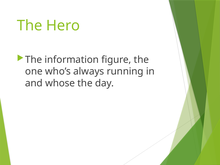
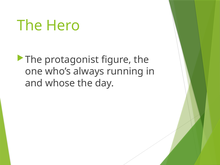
information: information -> protagonist (72, 60)
